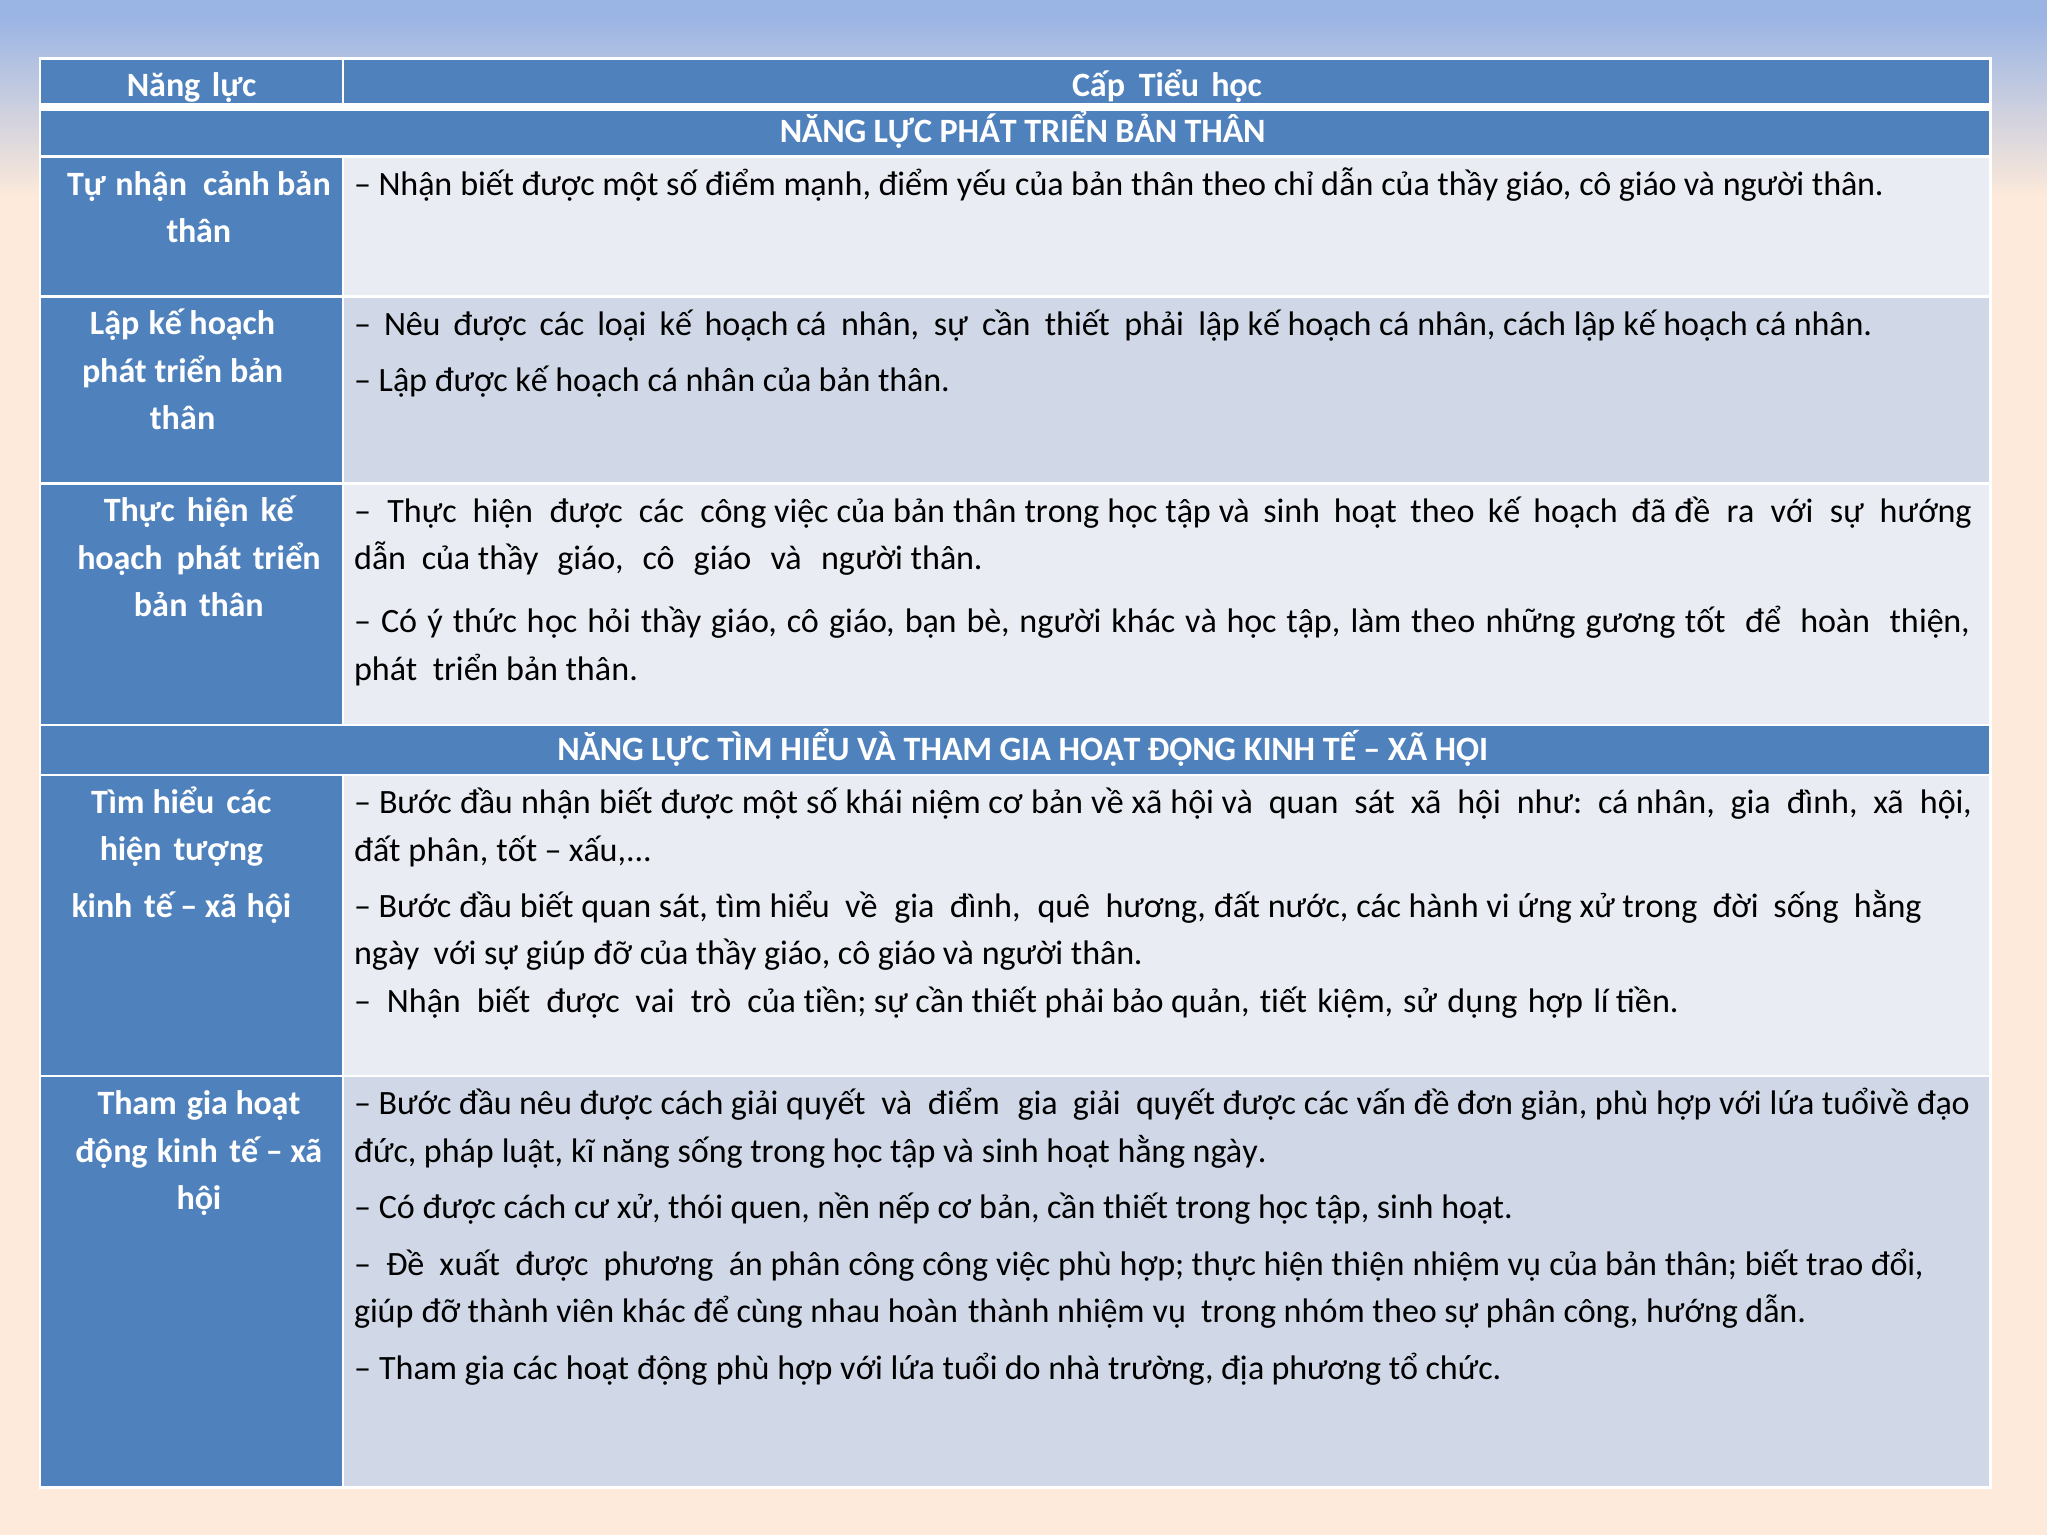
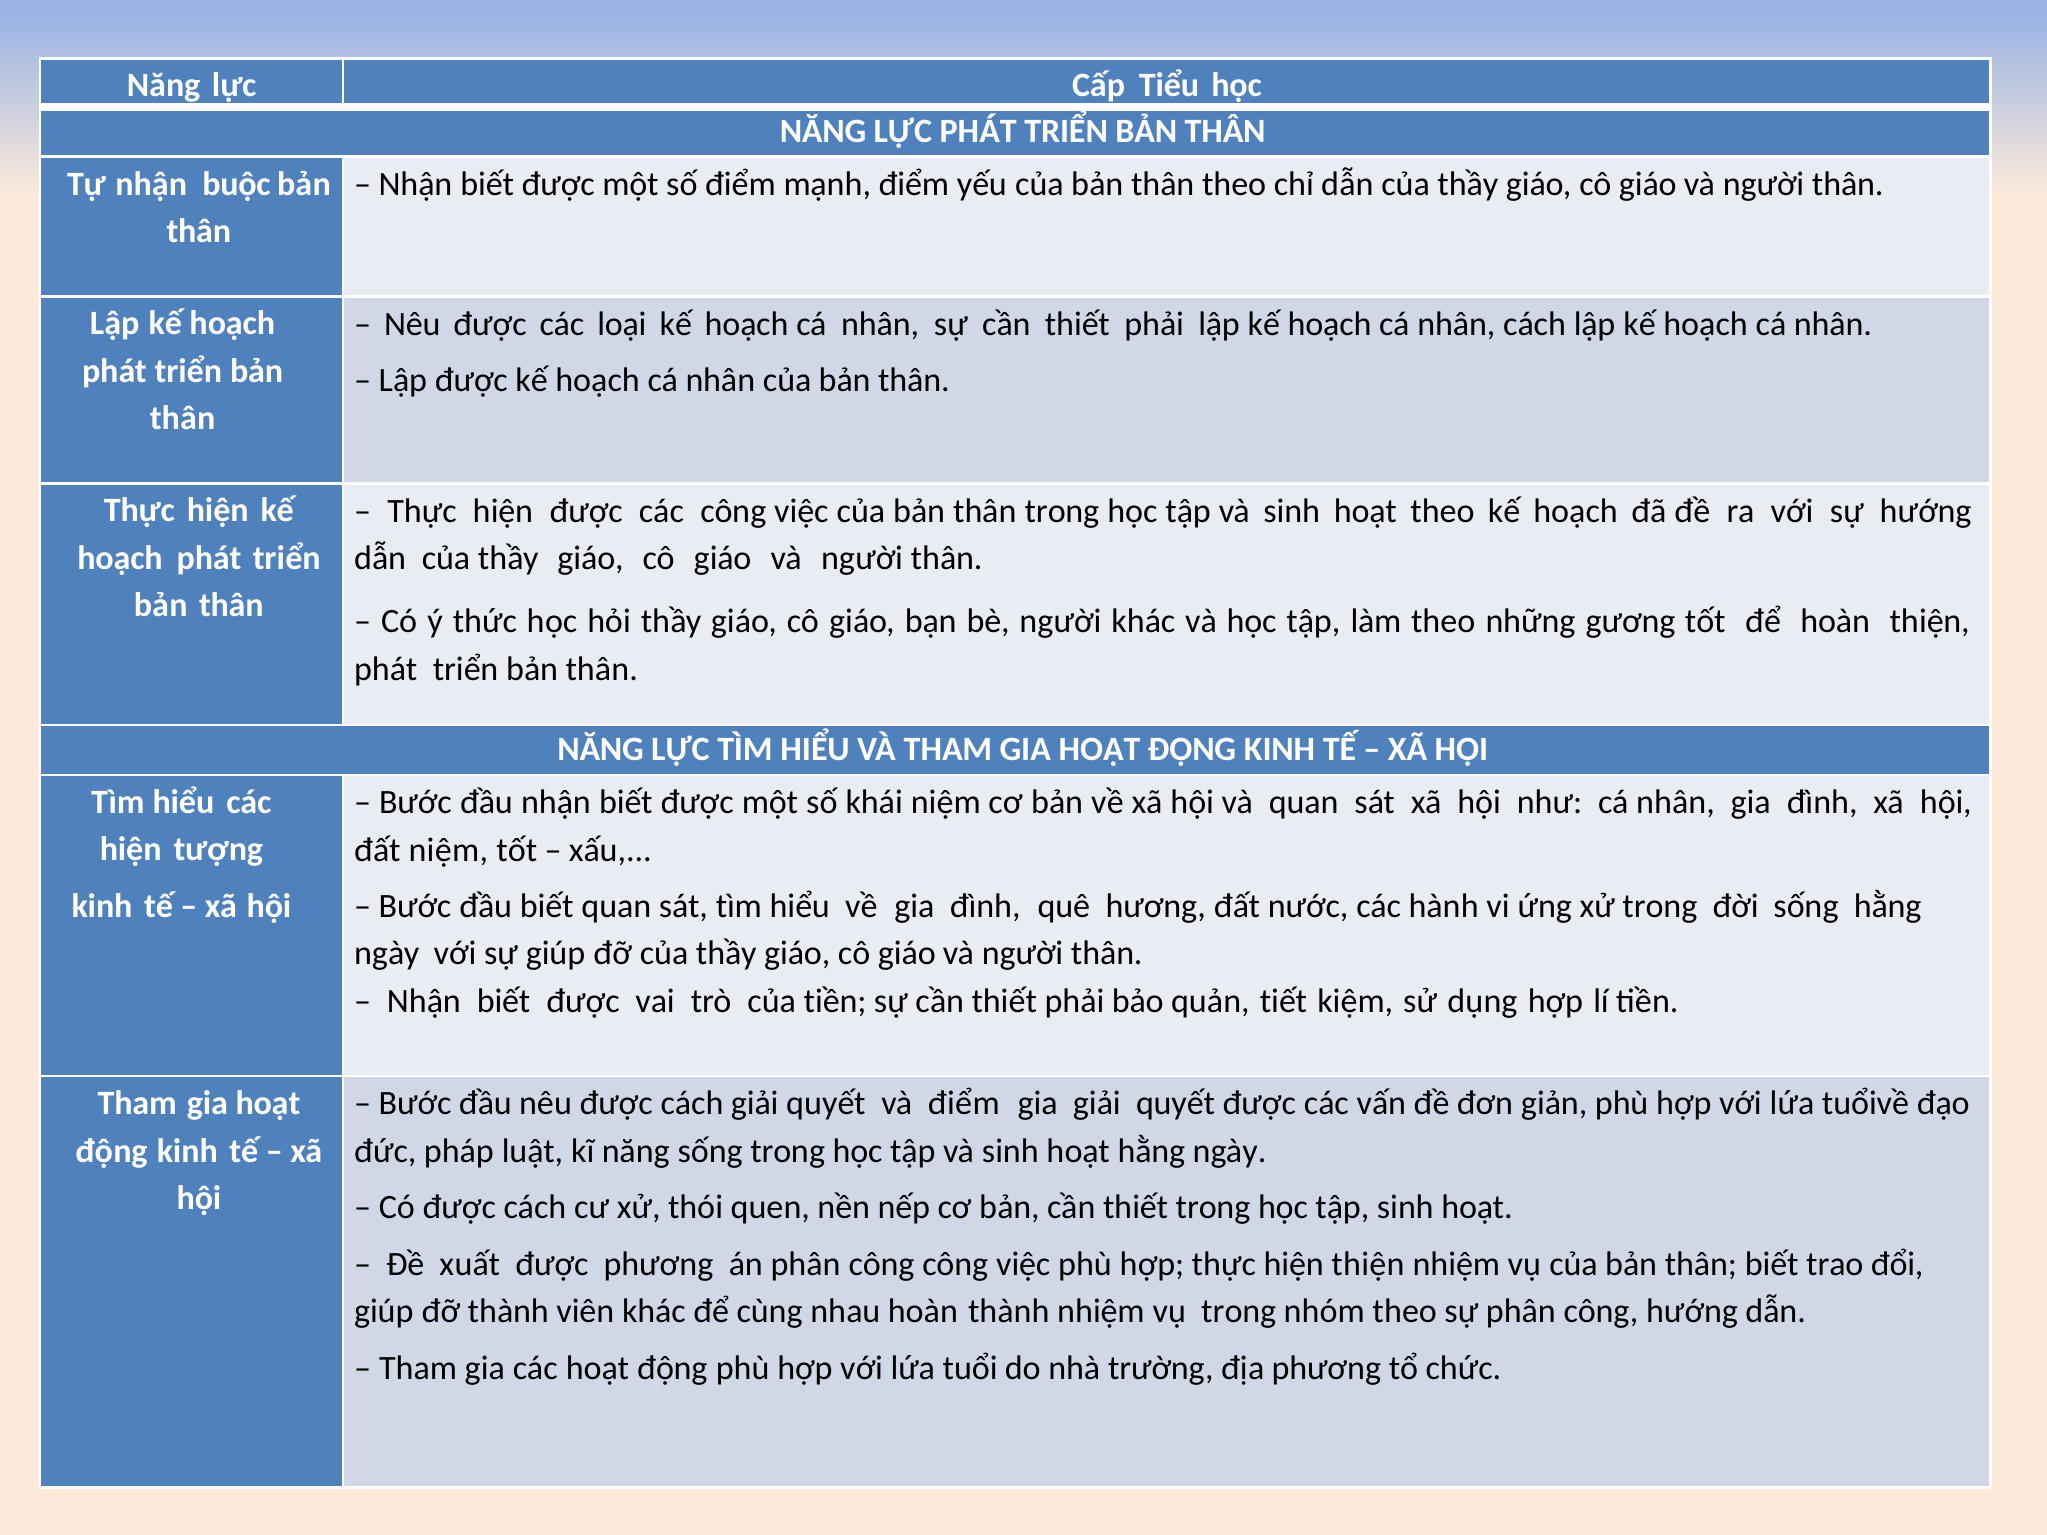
cảnh: cảnh -> buộc (237, 184)
đất phân: phân -> niệm (448, 850)
